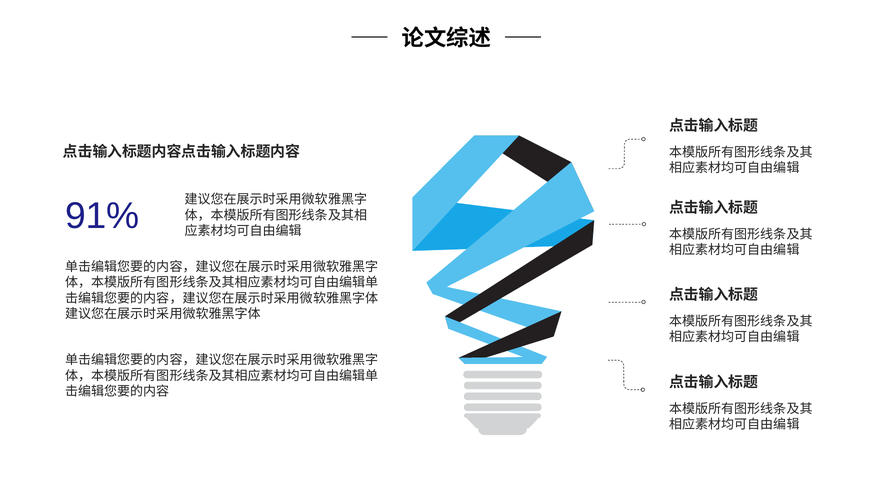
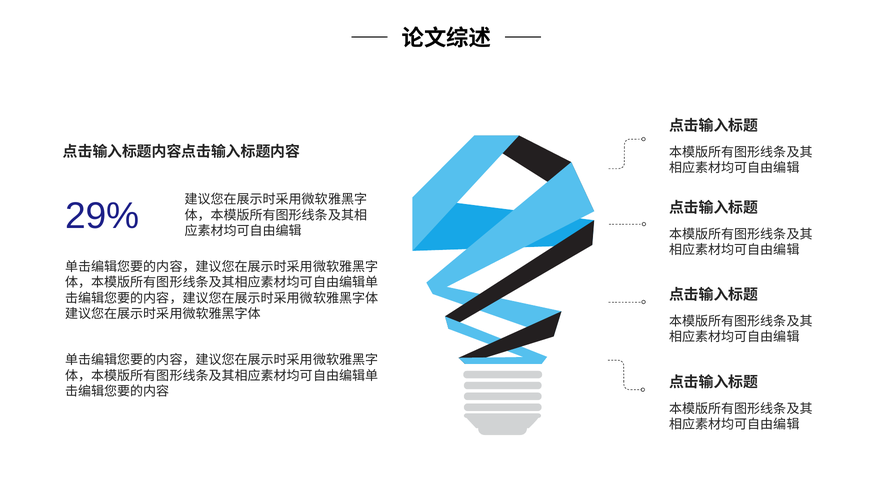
91%: 91% -> 29% (102, 216)
